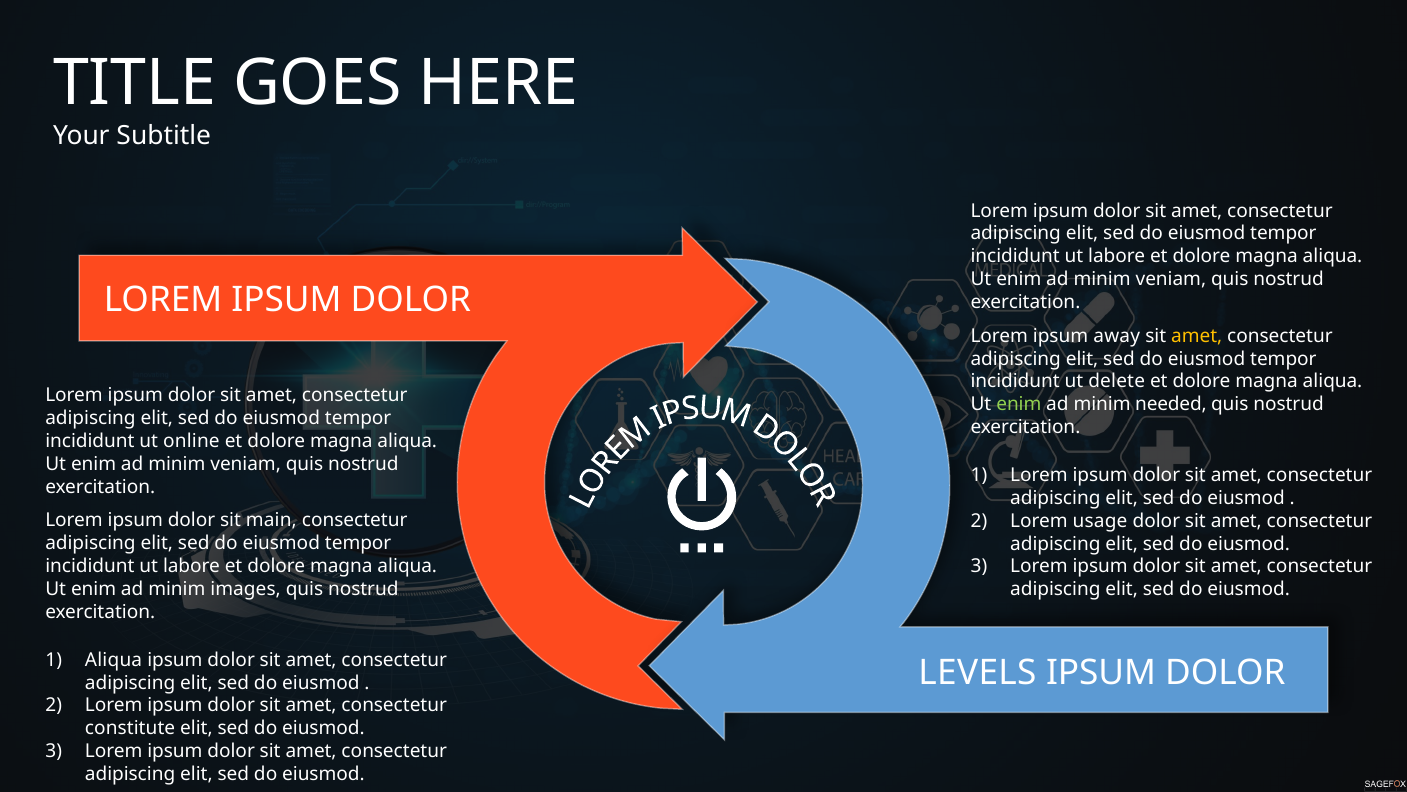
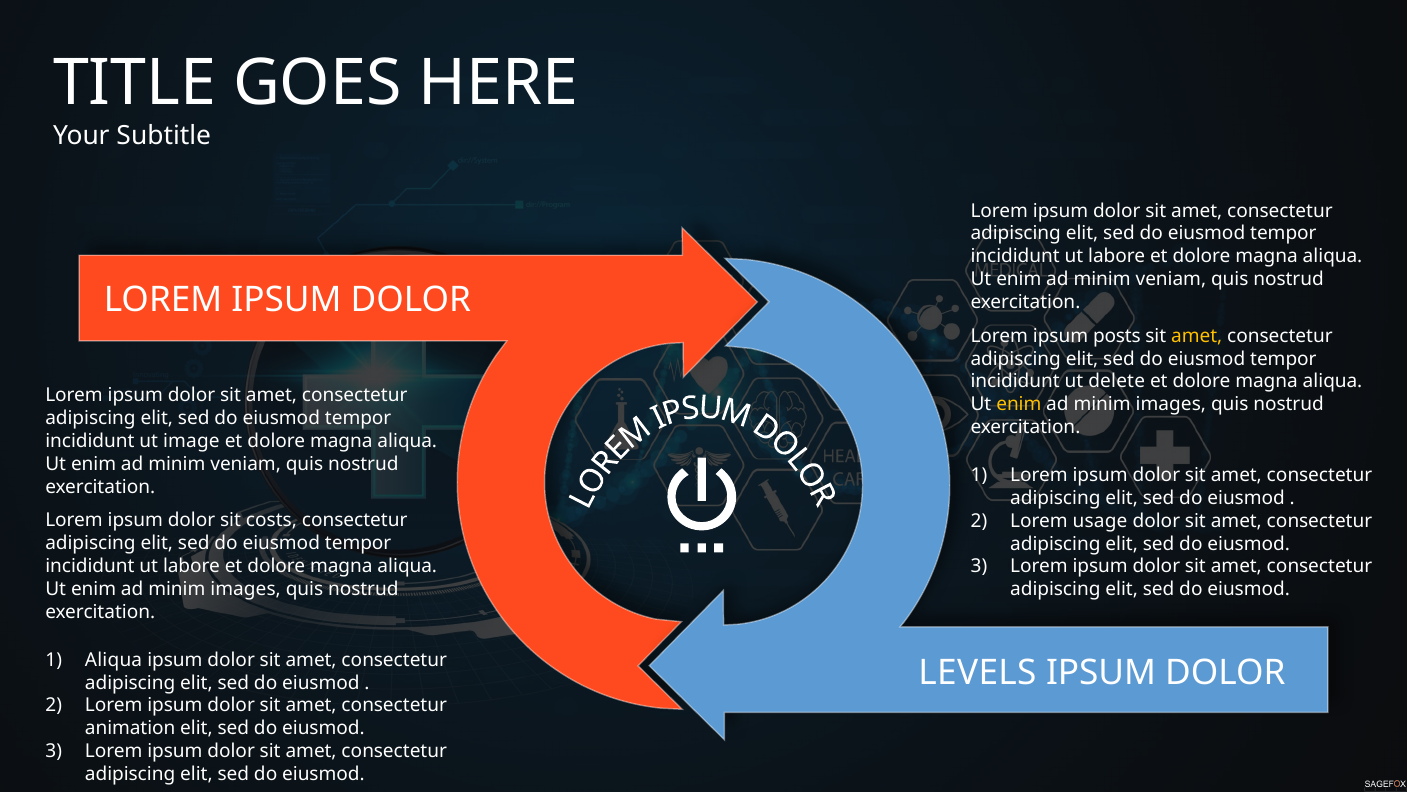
away: away -> posts (1117, 336)
enim colour: light green -> yellow (1019, 404)
needed: needed -> images (1171, 404)
online: online -> image (191, 441)
main: main -> costs (271, 520)
constitute: constitute -> animation (130, 728)
